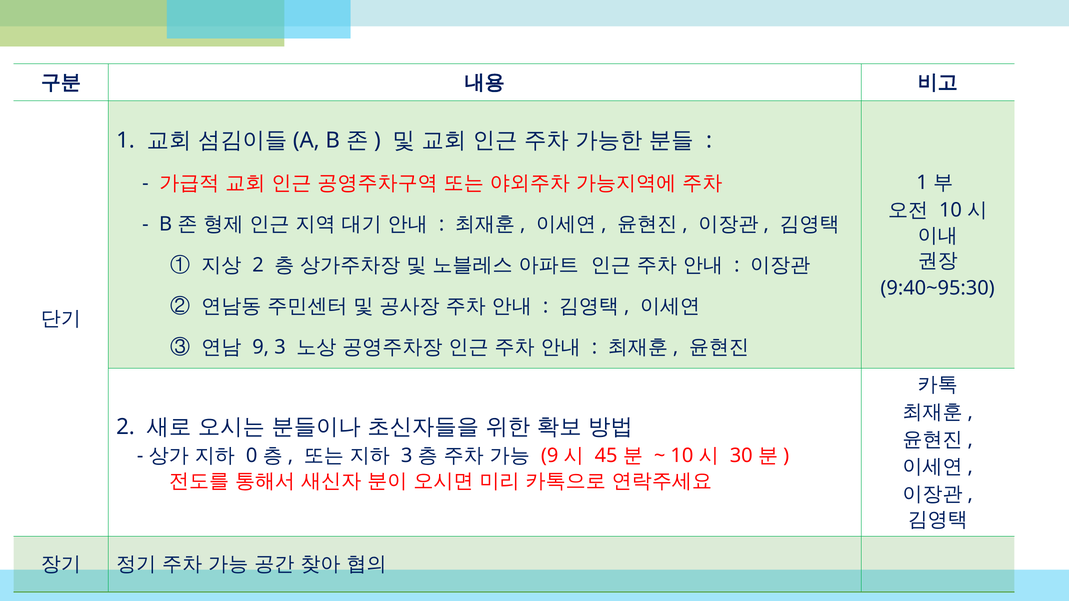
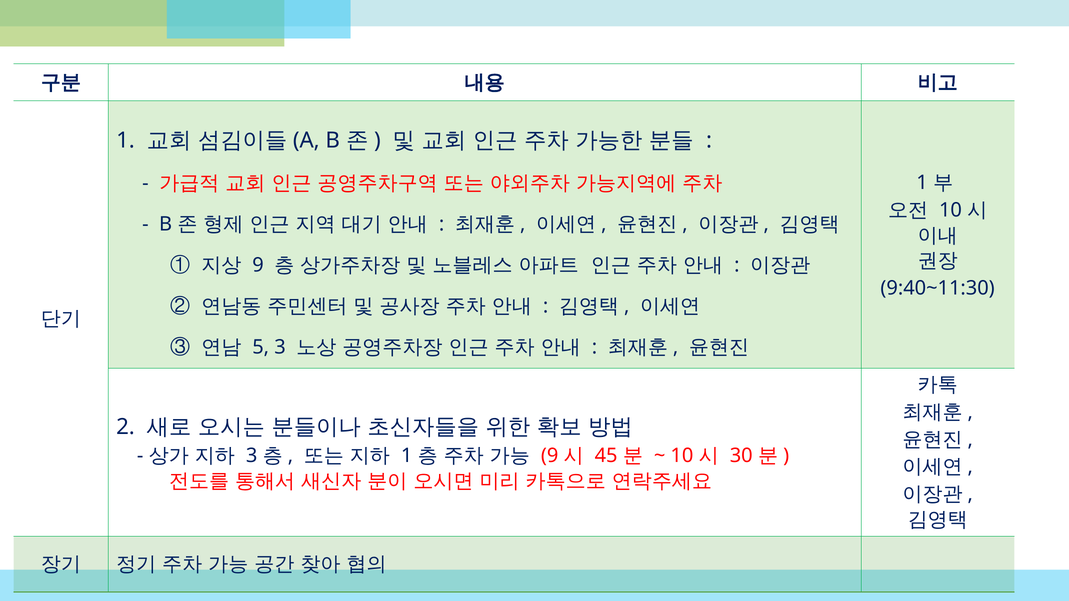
2: 2 -> 9 (258, 265)
9:40~95:30: 9:40~95:30 -> 9:40~11:30 (938, 288)
9: 9 -> 5 (261, 348)
0: 0 -> 3 (252, 456)
3: 3 -> 1 (407, 456)
